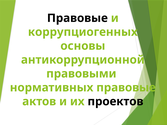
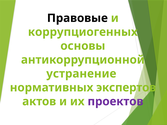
правовыми: правовыми -> устранение (81, 74)
нормативных правовые: правовые -> экспертов (126, 88)
проектов colour: black -> purple (115, 102)
